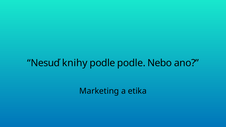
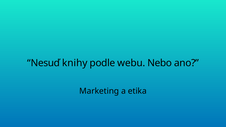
podle podle: podle -> webu (131, 63)
